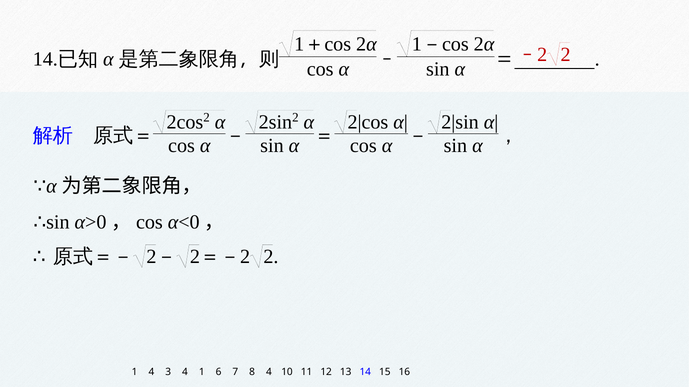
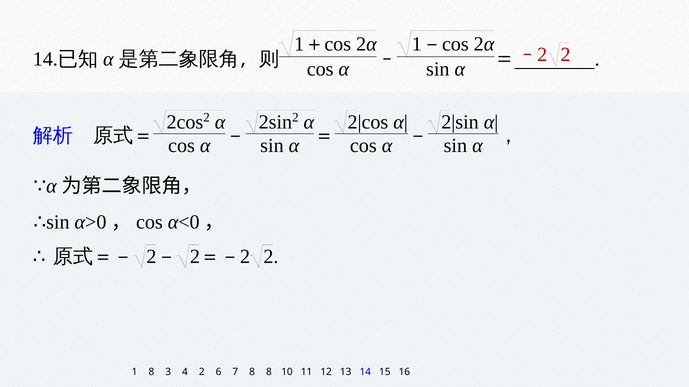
1 4: 4 -> 8 (151, 372)
4 1: 1 -> 2 (202, 372)
8 4: 4 -> 8 (269, 372)
